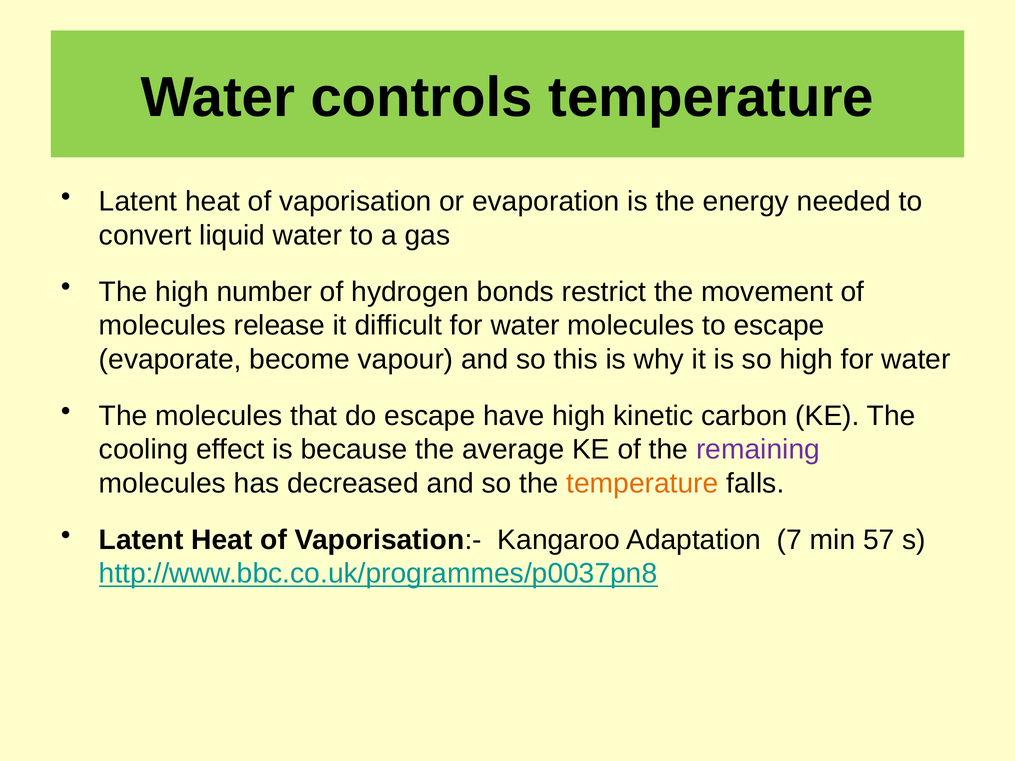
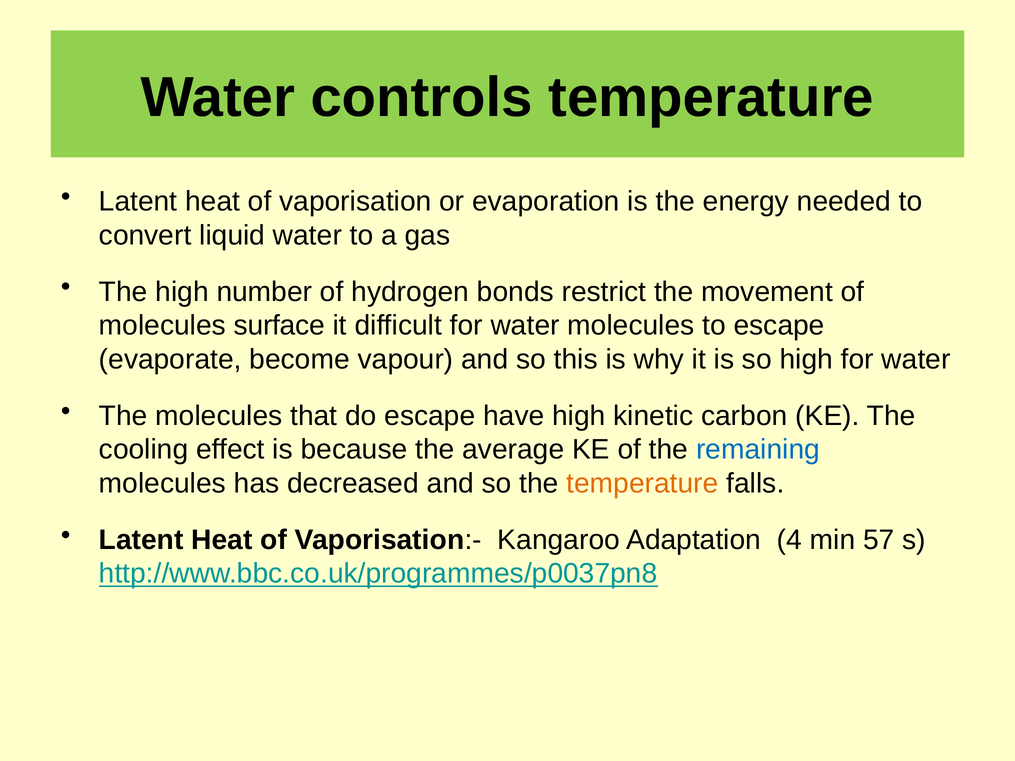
release: release -> surface (279, 326)
remaining colour: purple -> blue (758, 450)
7: 7 -> 4 (789, 540)
